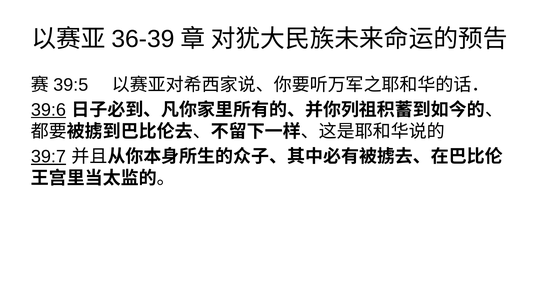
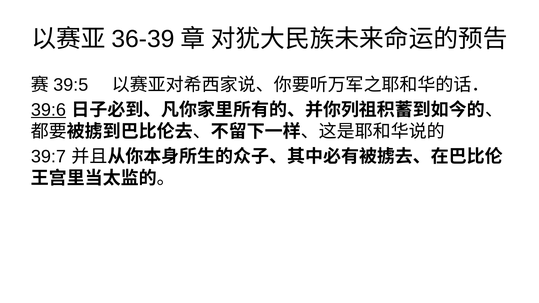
39:7 underline: present -> none (48, 157)
